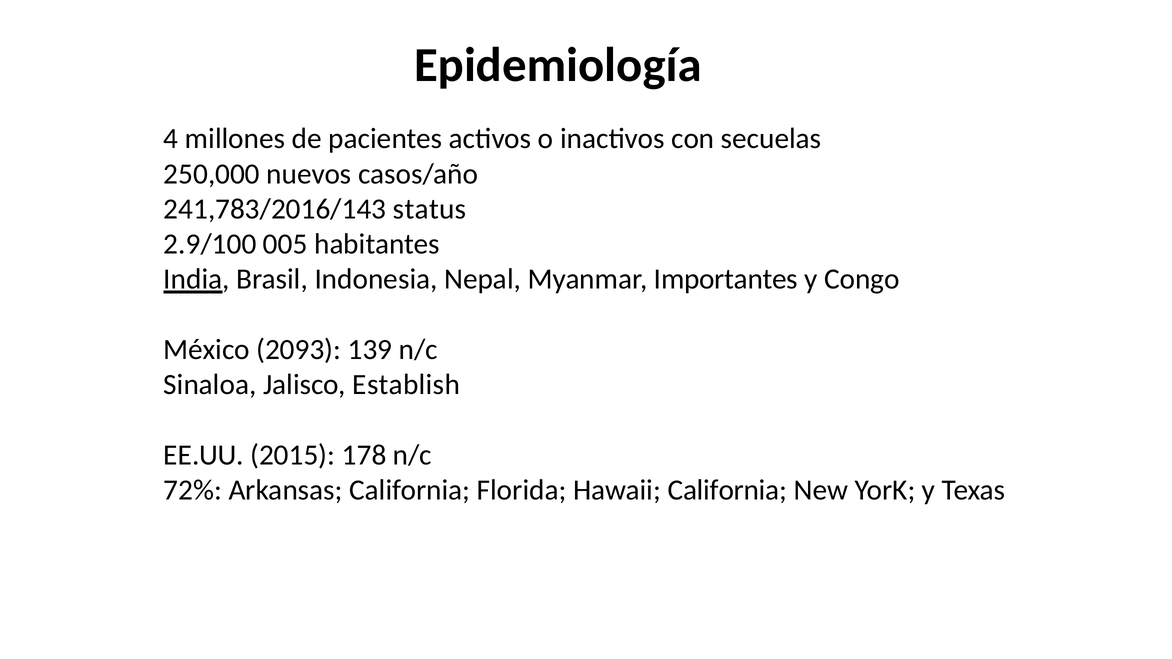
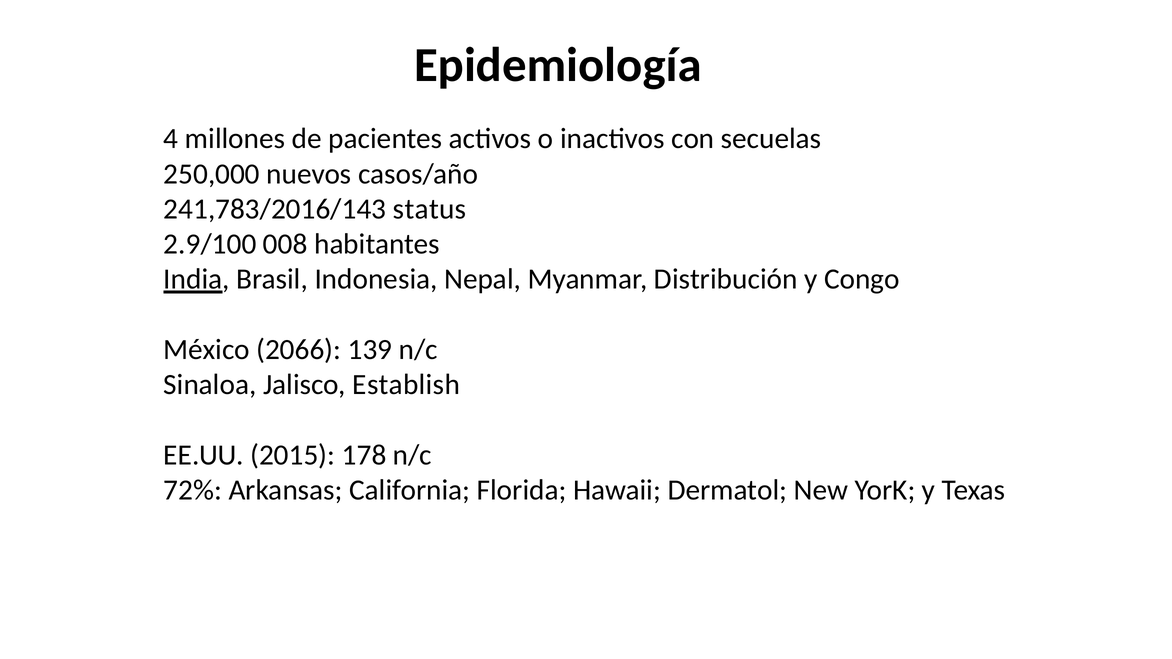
005: 005 -> 008 (285, 244)
Importantes: Importantes -> Distribución (726, 279)
2093: 2093 -> 2066 (299, 350)
Hawaii California: California -> Dermatol (727, 490)
